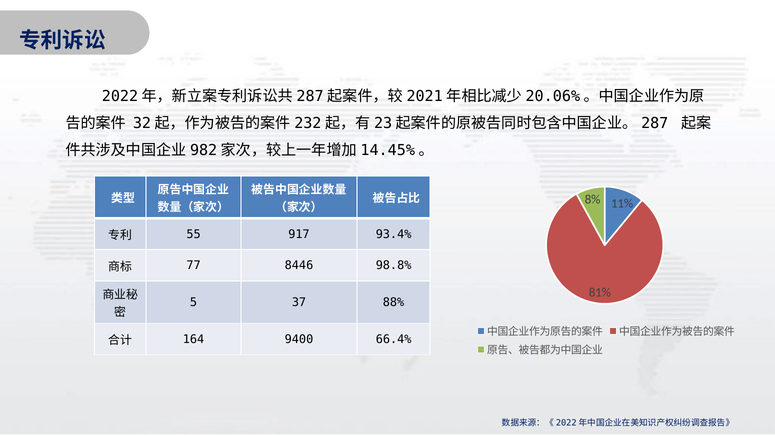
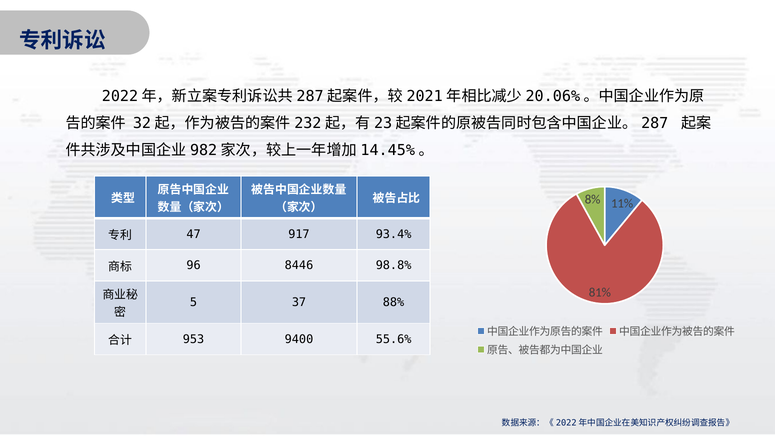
55: 55 -> 47 (194, 234)
77: 77 -> 96 (194, 266)
164: 164 -> 953 (194, 339)
66.4%: 66.4% -> 55.6% (394, 339)
